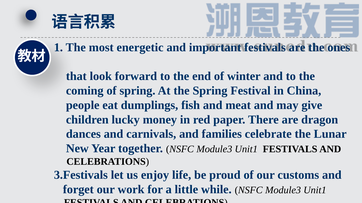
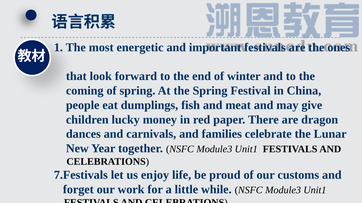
3.Festivals: 3.Festivals -> 7.Festivals (81, 175)
